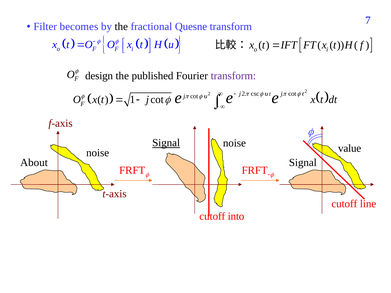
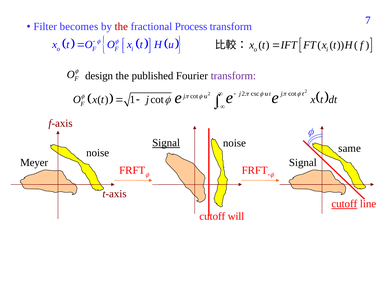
the colour: black -> red (121, 27)
Quesne: Quesne -> Process (191, 27)
value: value -> same (350, 148)
About: About -> Meyer (34, 163)
cutoff underline: none -> present (344, 204)
into: into -> will (236, 216)
